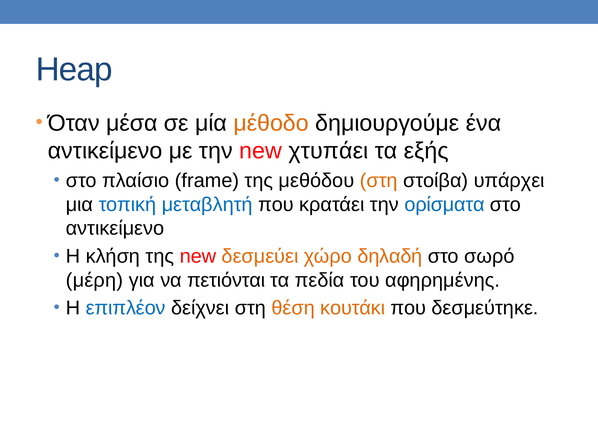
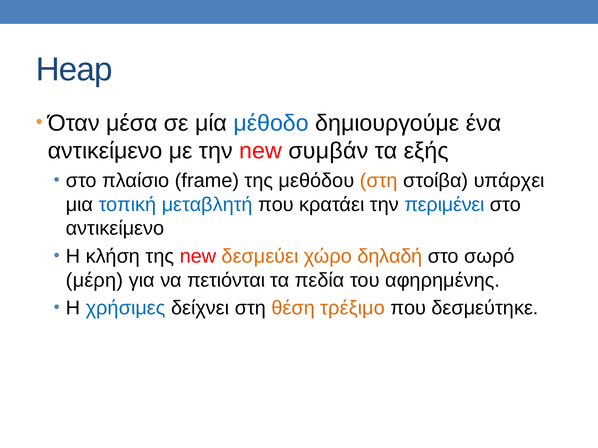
μέθοδο colour: orange -> blue (271, 123)
χτυπάει: χτυπάει -> συμβάν (328, 151)
ορίσματα: ορίσματα -> περιμένει (445, 205)
επιπλέον: επιπλέον -> χρήσιμες (126, 308)
κουτάκι: κουτάκι -> τρέξιμο (353, 308)
